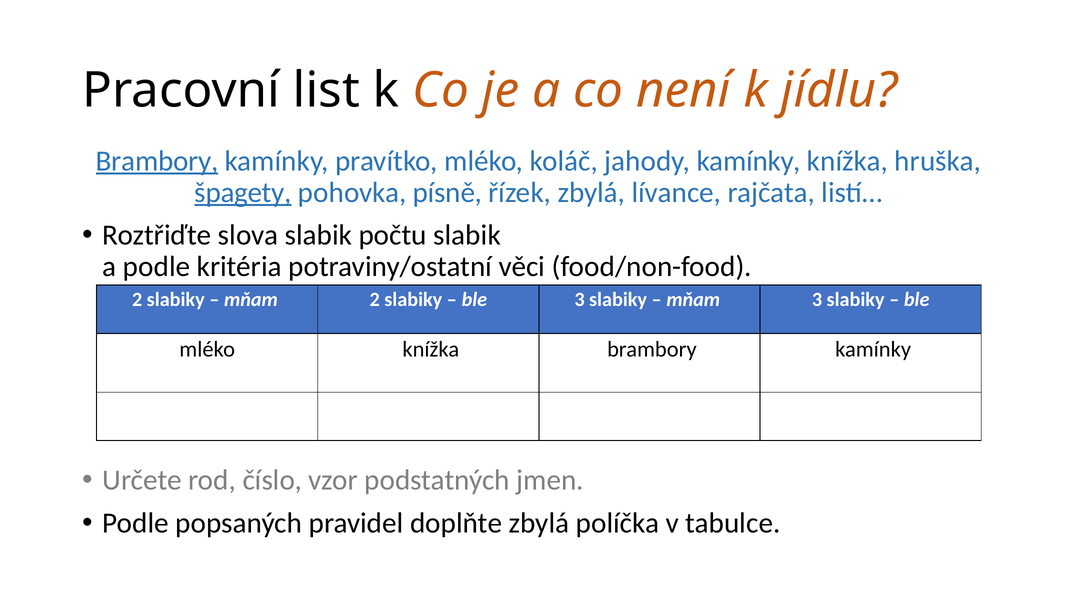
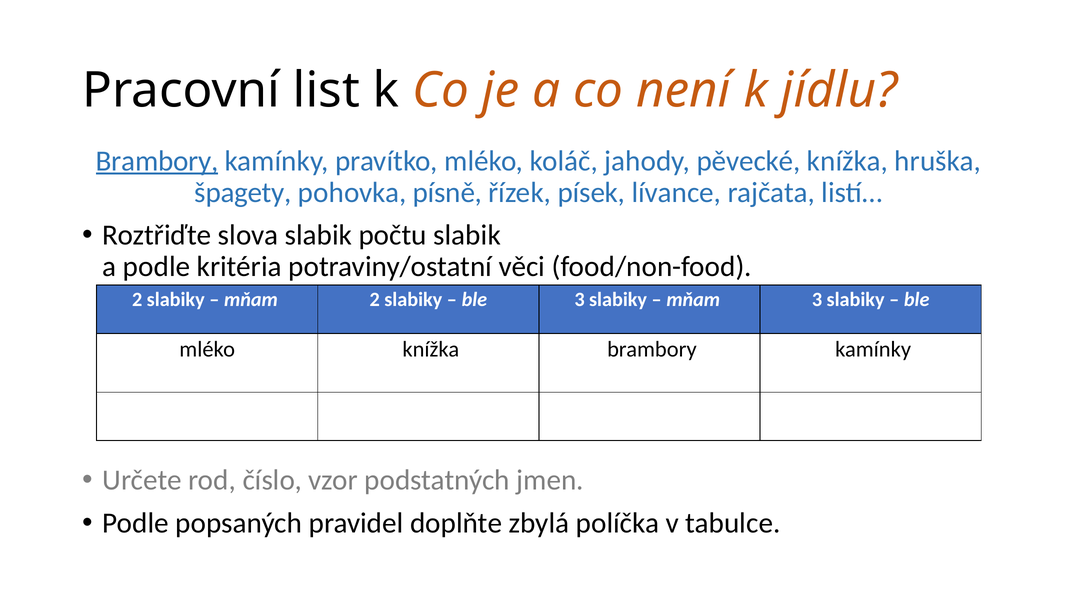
jahody kamínky: kamínky -> pěvecké (749, 161)
špagety underline: present -> none (243, 193)
řízek zbylá: zbylá -> písek (591, 193)
